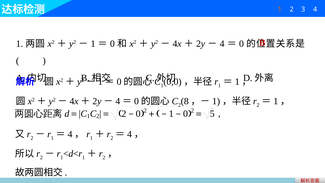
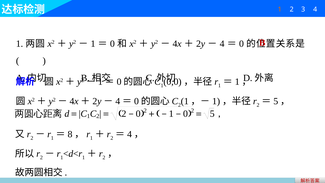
2 8: 8 -> 1 (185, 101)
1: 1 -> 5 (276, 101)
4: 4 -> 8 (70, 134)
